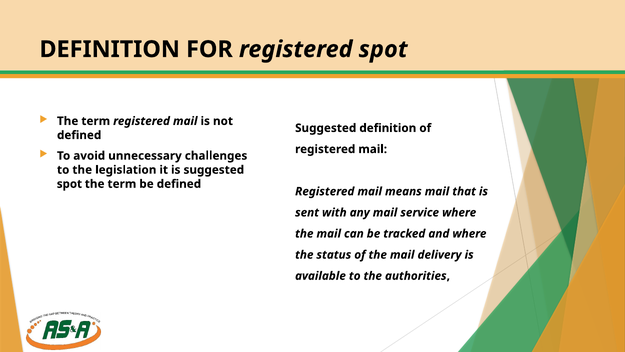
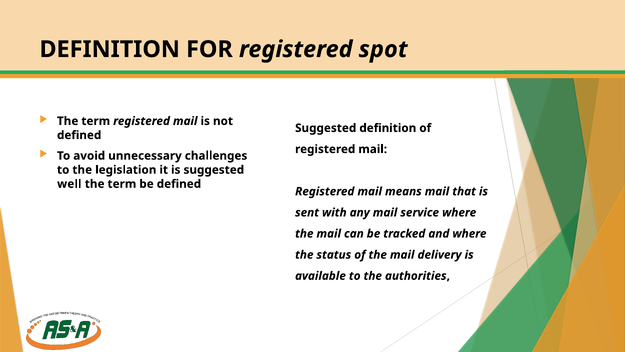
spot: spot -> well (69, 184)
